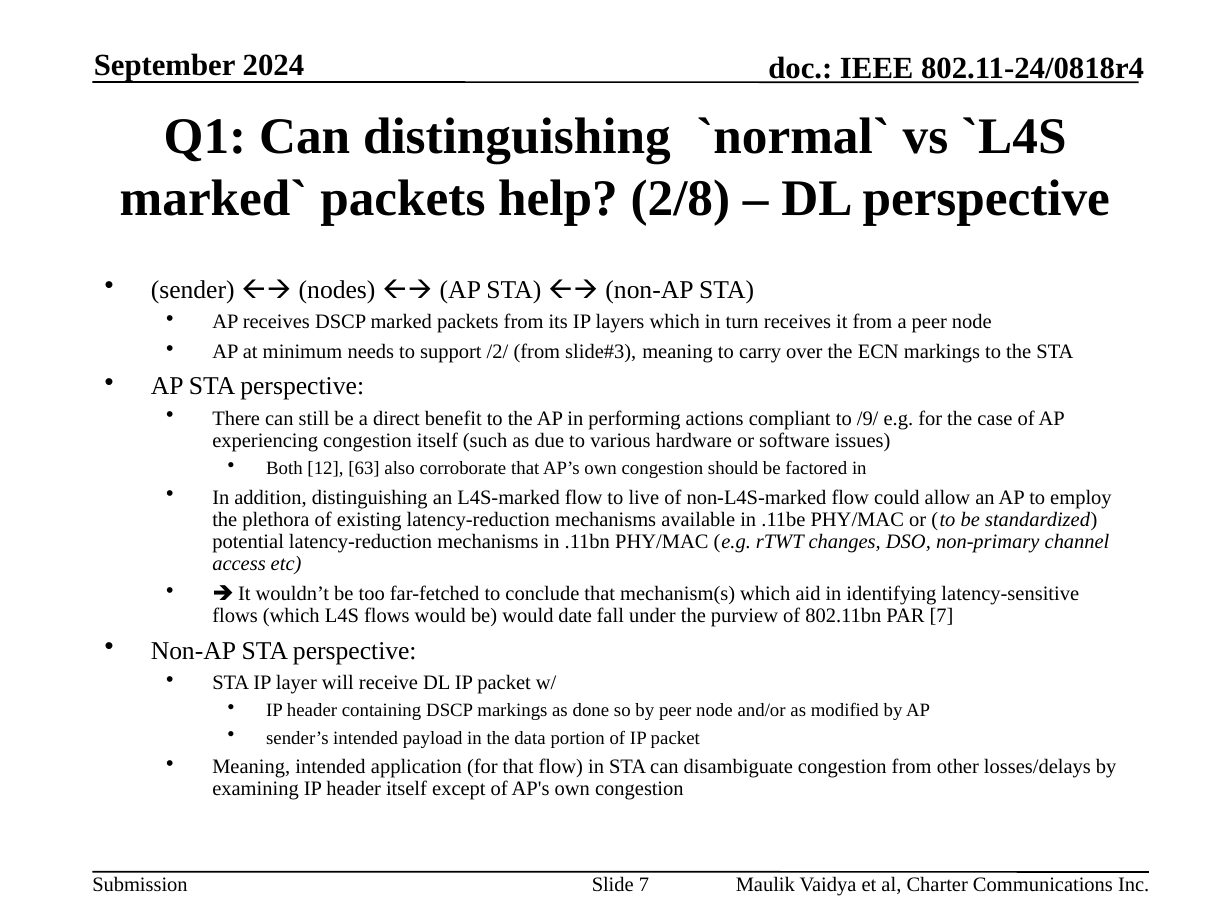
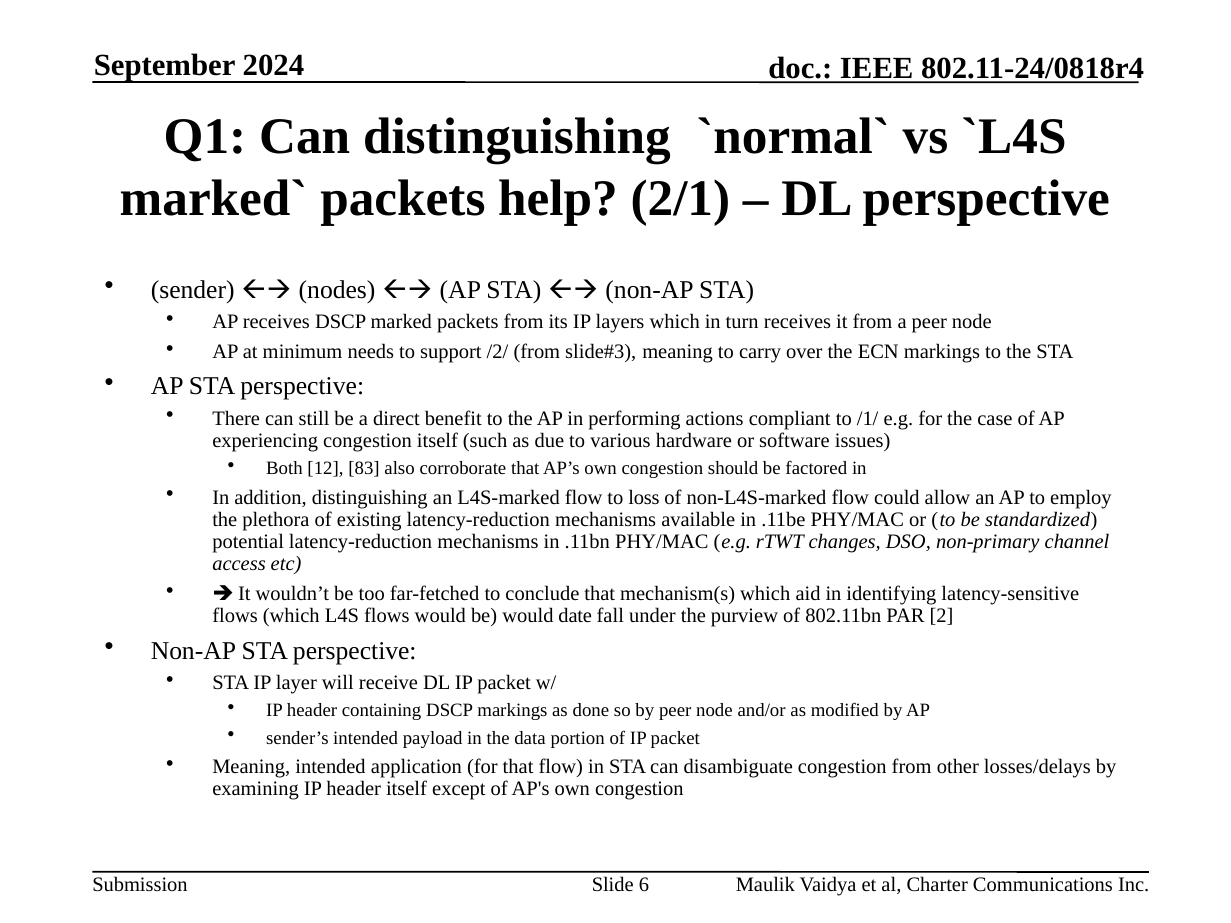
2/8: 2/8 -> 2/1 (680, 198)
/9/: /9/ -> /1/ (868, 419)
63: 63 -> 83 (364, 469)
live: live -> loss (644, 498)
PAR 7: 7 -> 2 (942, 616)
Slide 7: 7 -> 6 (644, 885)
